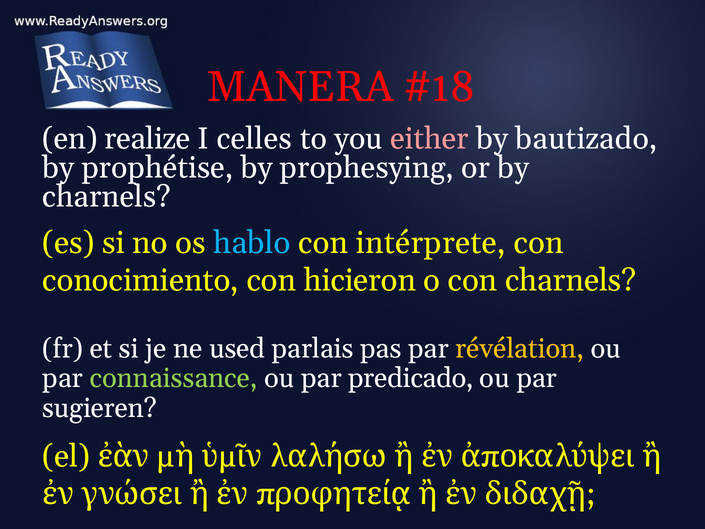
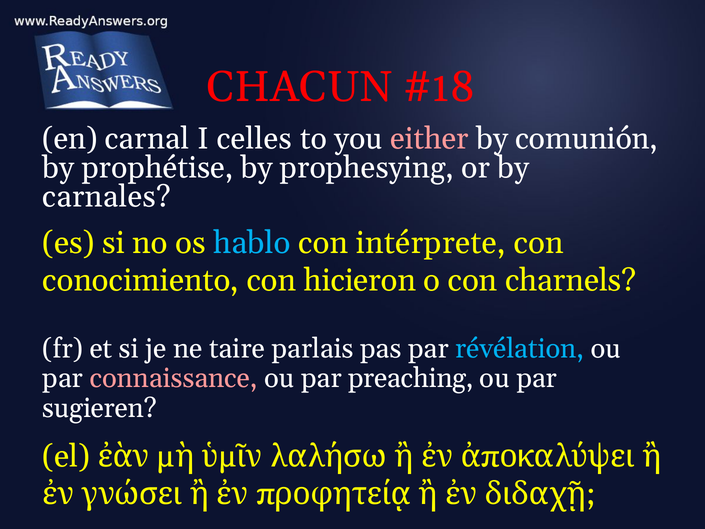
MANERA: MANERA -> CHACUN (300, 87)
realize: realize -> carnal (147, 139)
bautizado: bautizado -> comunión (587, 139)
charnels: charnels -> carnales (106, 197)
used: used -> taire (237, 349)
révélation colour: yellow -> light blue (520, 349)
connaissance colour: light green -> pink (174, 378)
predicado: predicado -> preaching (411, 378)
